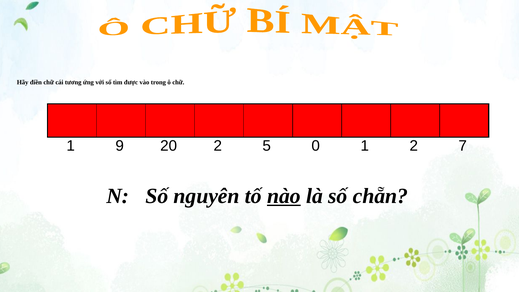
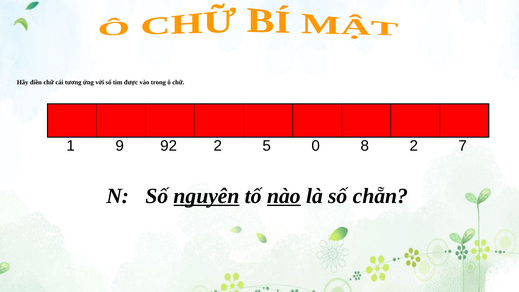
20: 20 -> 92 (169, 146)
0 1: 1 -> 8 (365, 146)
nguyên underline: none -> present (207, 196)
